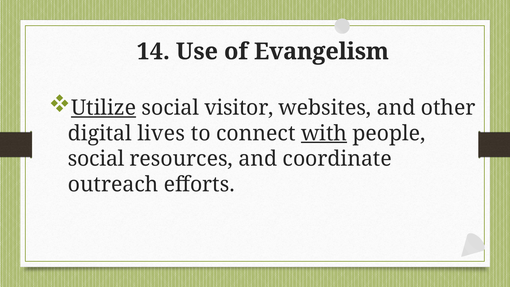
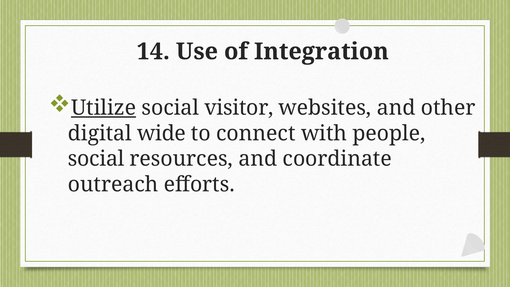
Evangelism: Evangelism -> Integration (321, 52)
lives: lives -> wide (161, 133)
with underline: present -> none (324, 133)
